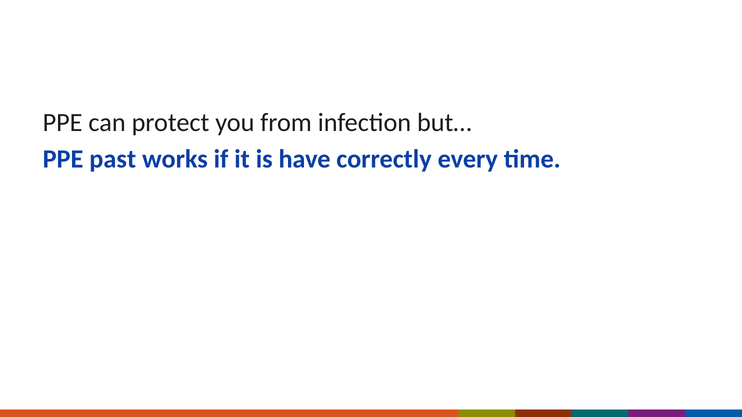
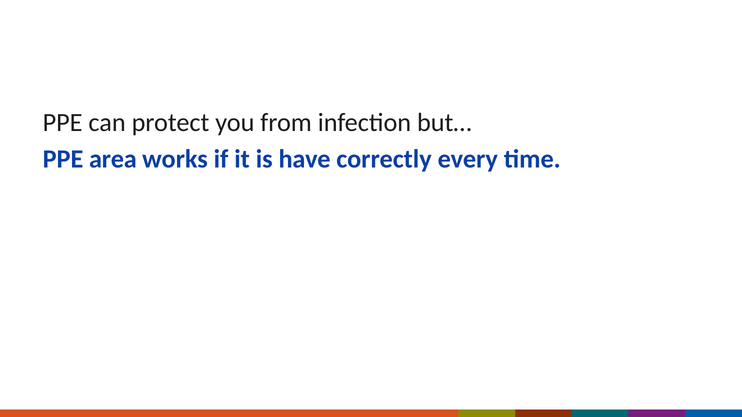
past: past -> area (113, 159)
